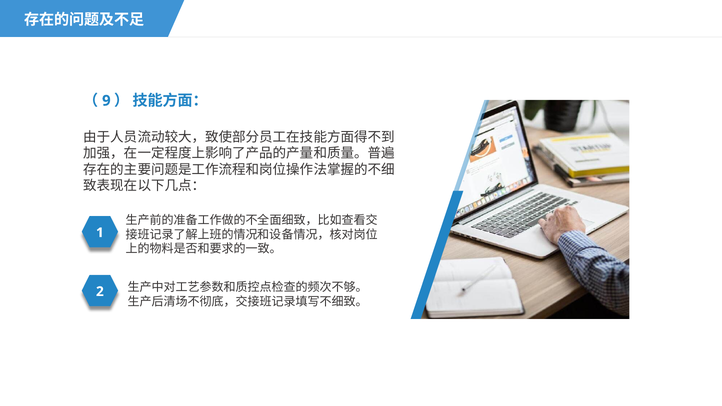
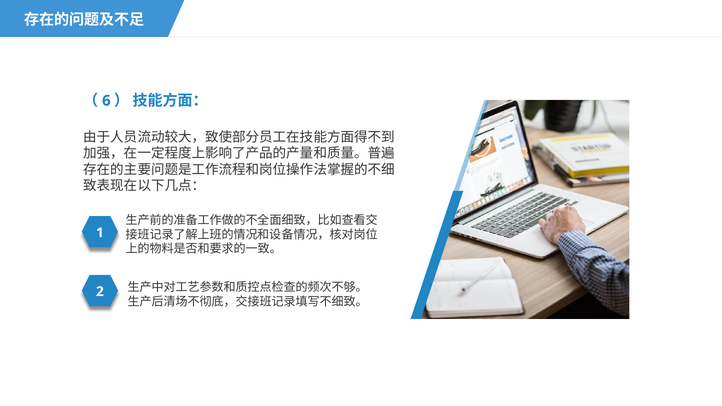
9: 9 -> 6 (106, 101)
